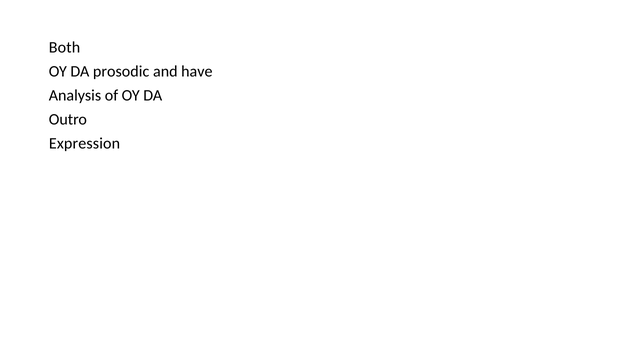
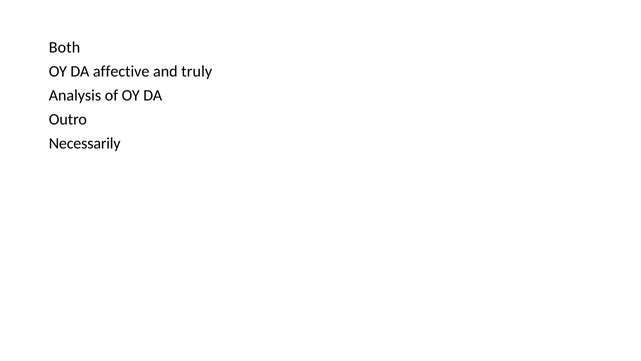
prosodic: prosodic -> affective (121, 71)
have: have -> truly (197, 71)
Expression: Expression -> Necessarily (85, 143)
